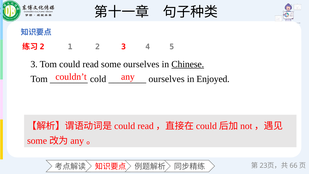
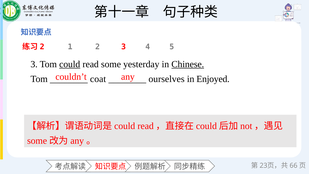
could underline: none -> present (70, 64)
some ourselves: ourselves -> yesterday (141, 64)
cold: cold -> coat (98, 79)
